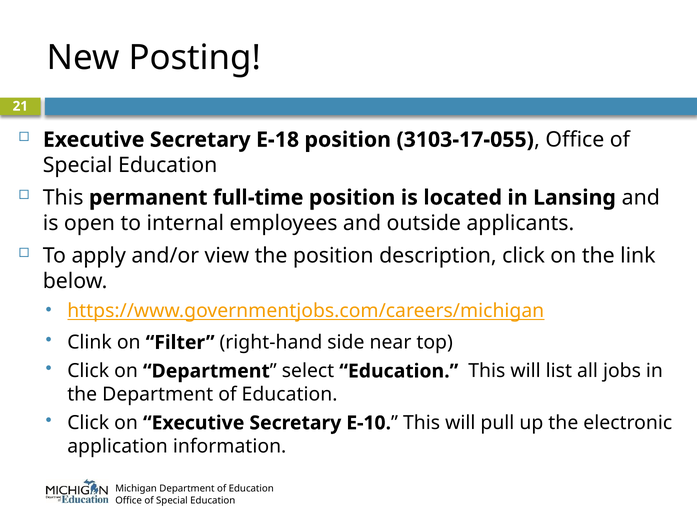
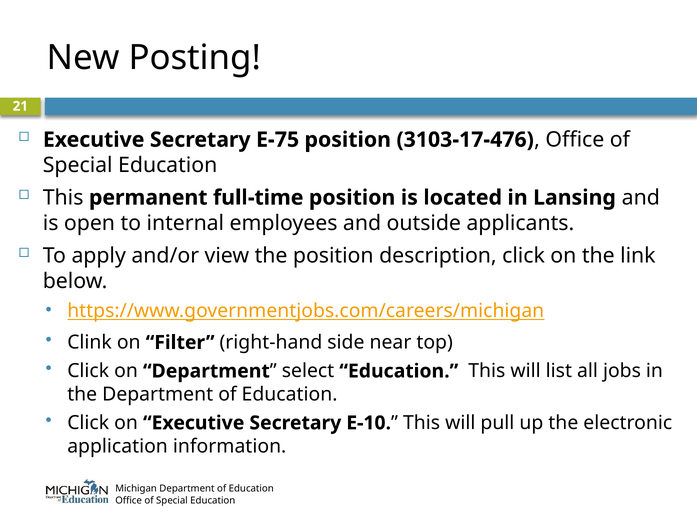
E-18: E-18 -> E-75 (278, 140)
3103-17-055: 3103-17-055 -> 3103-17-476 (465, 140)
